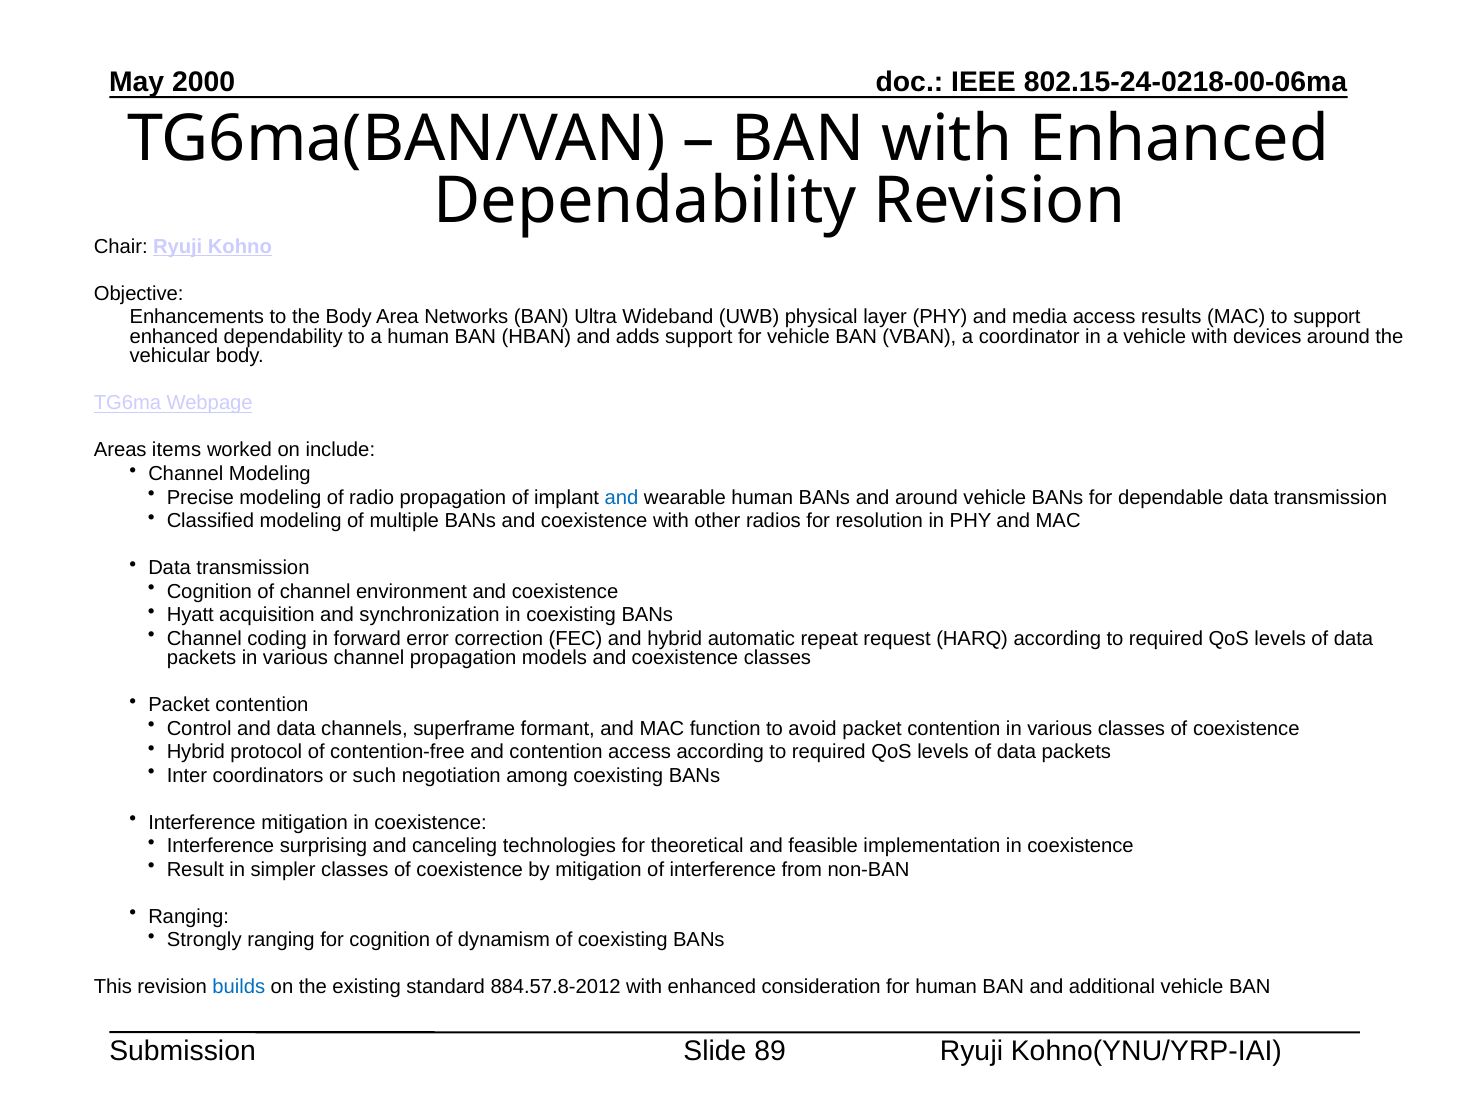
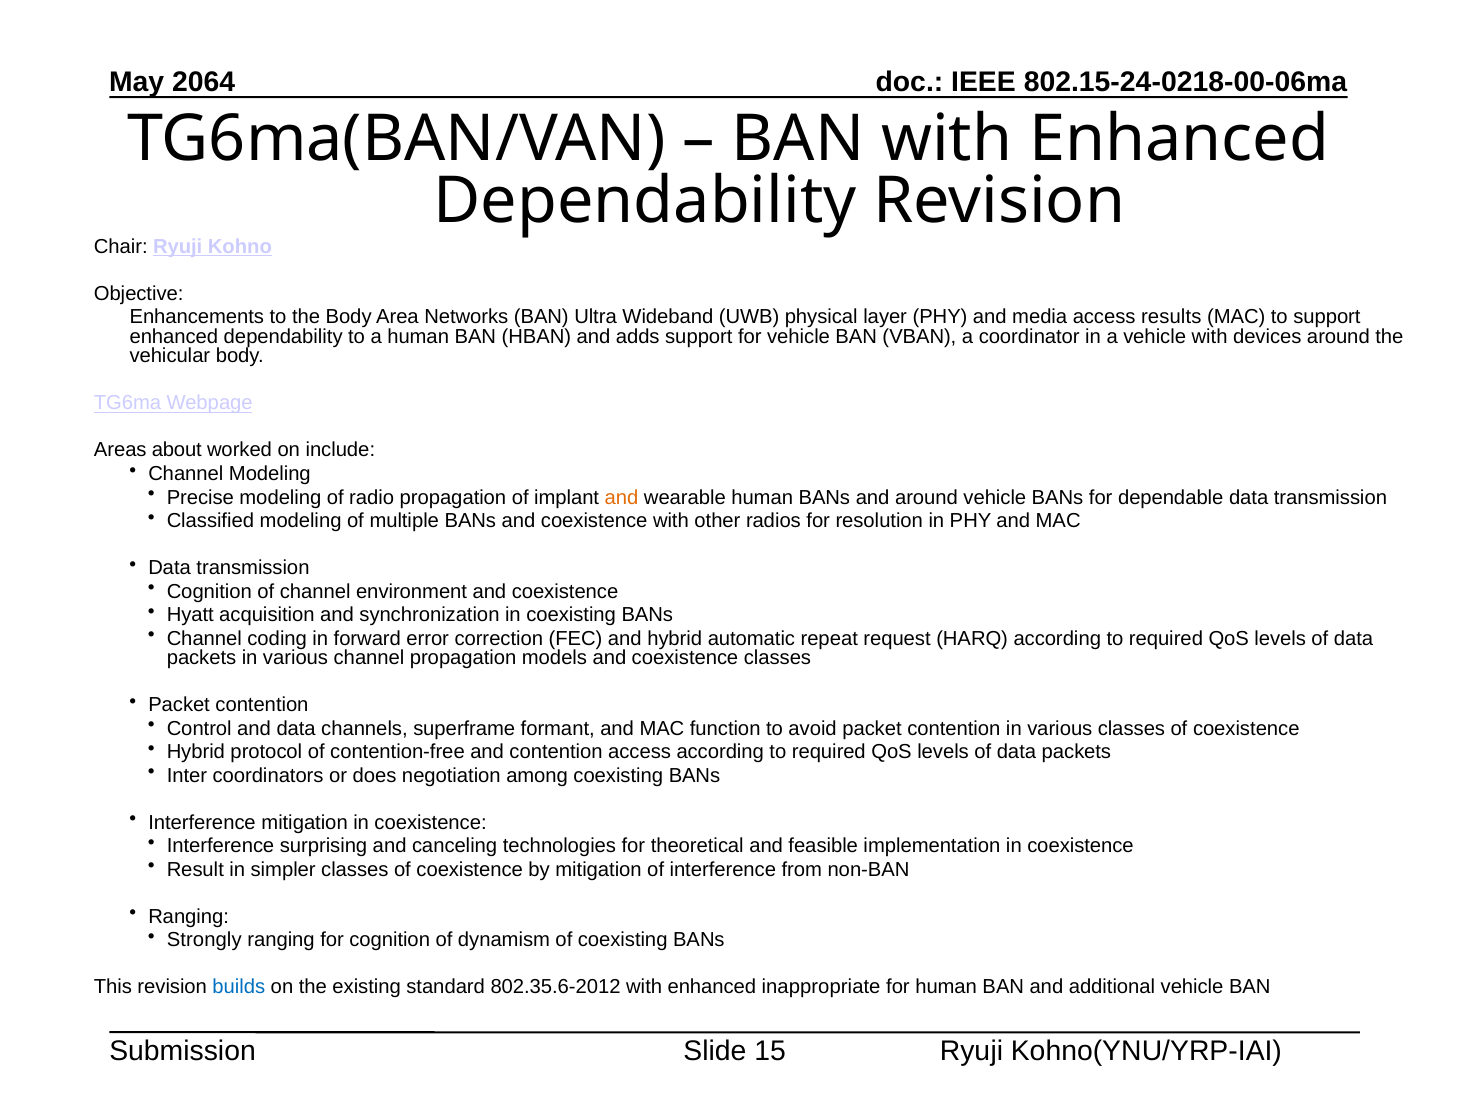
2000: 2000 -> 2064 (204, 82)
items: items -> about (177, 450)
and colour: blue -> orange (622, 497)
such: such -> does (375, 775)
884.57.8-2012: 884.57.8-2012 -> 802.35.6-2012 (556, 987)
consideration: consideration -> inappropriate (821, 987)
89: 89 -> 15 (770, 1051)
